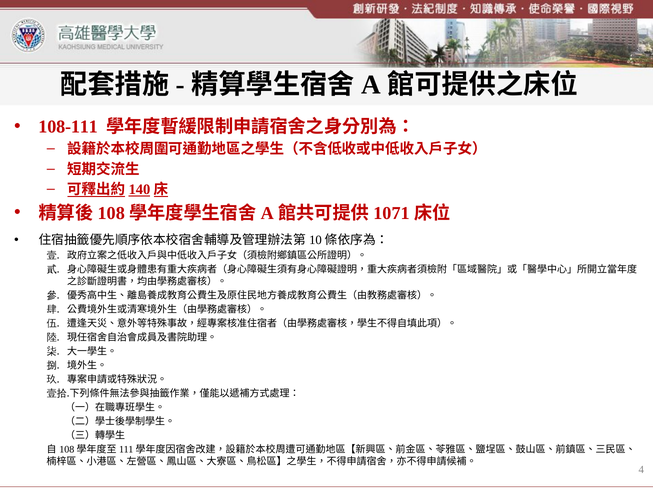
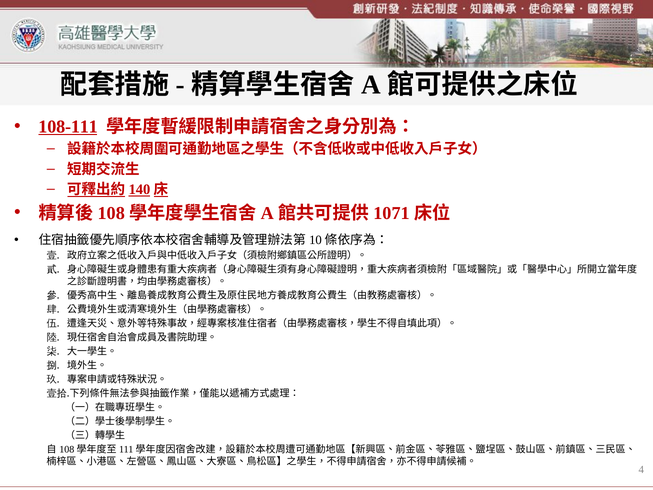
108-111 underline: none -> present (68, 127)
